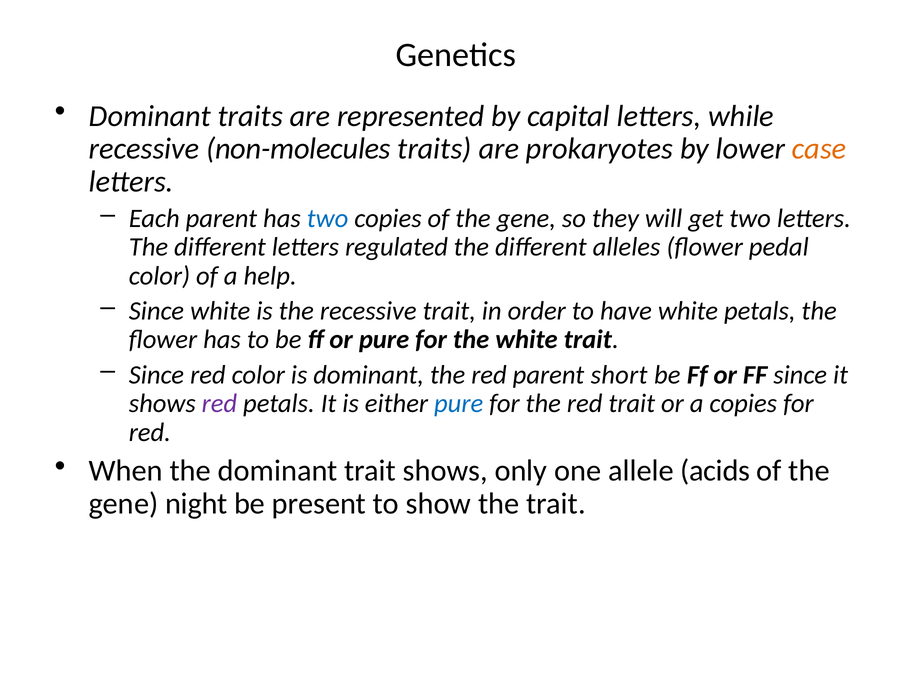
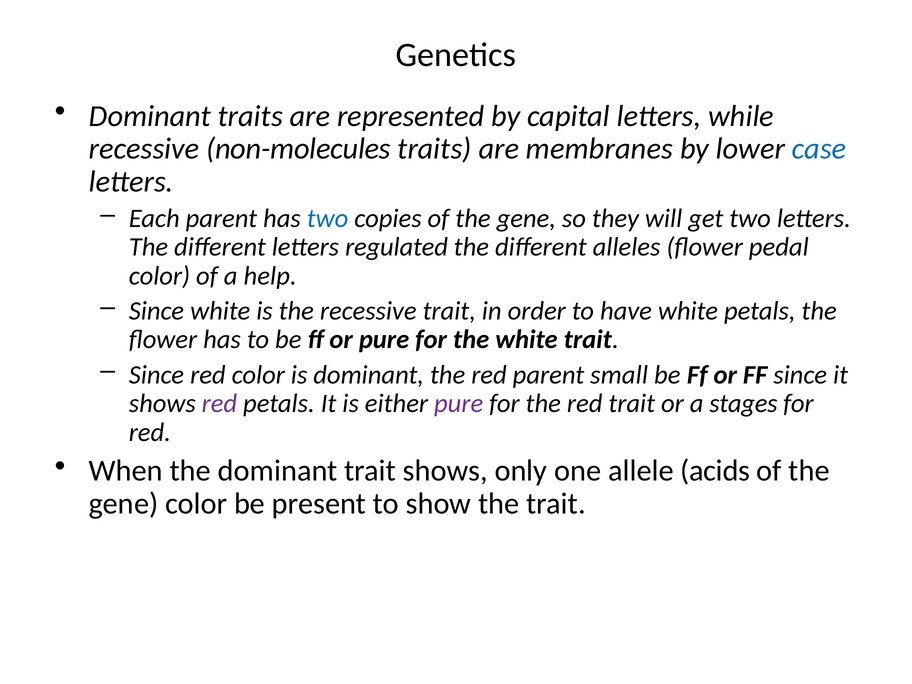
prokaryotes: prokaryotes -> membranes (600, 149)
case colour: orange -> blue (819, 149)
short: short -> small (619, 375)
pure colour: blue -> purple (459, 404)
a copies: copies -> stages (743, 404)
gene night: night -> color (196, 504)
